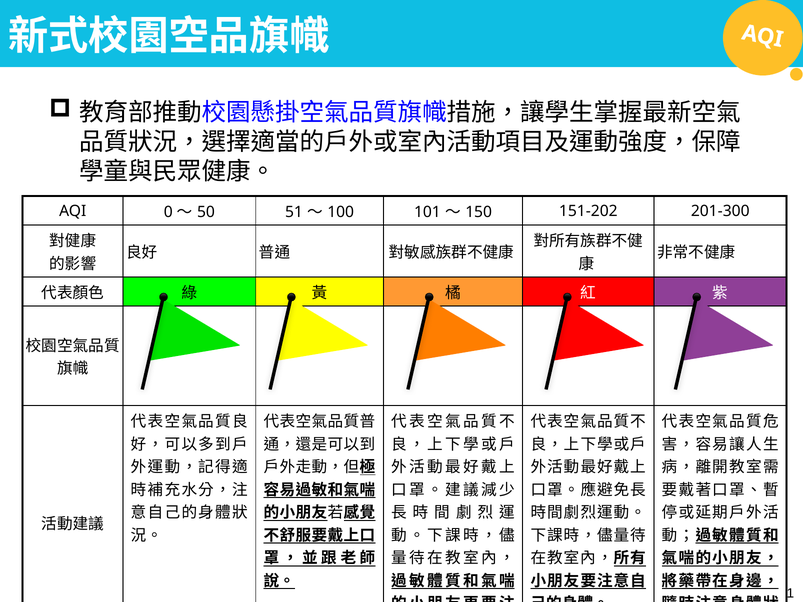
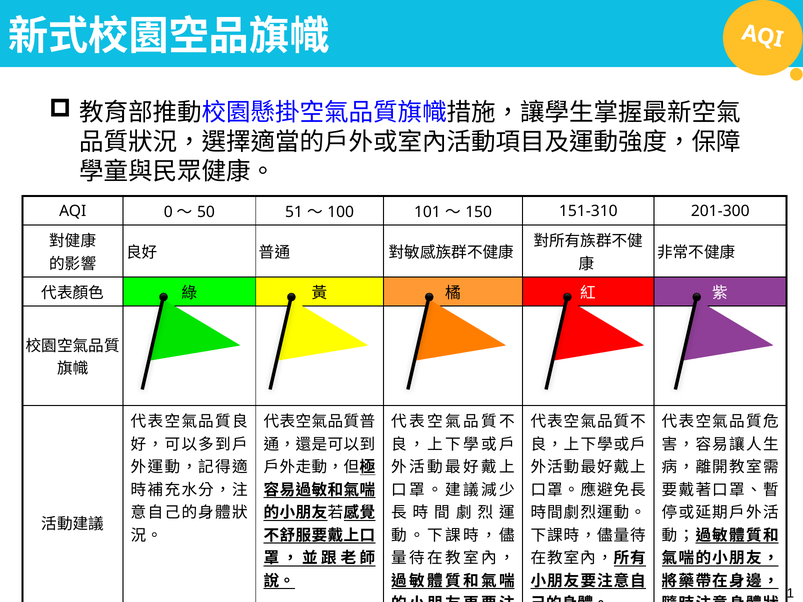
151-202: 151-202 -> 151-310 (588, 211)
